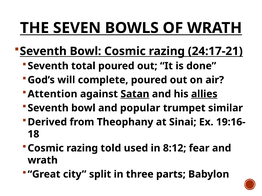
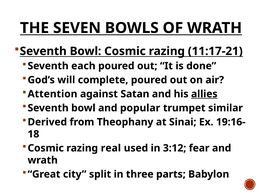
24:17-21: 24:17-21 -> 11:17-21 (215, 51)
total: total -> each (83, 66)
Satan underline: present -> none (135, 94)
told: told -> real (111, 148)
8:12: 8:12 -> 3:12 (175, 148)
